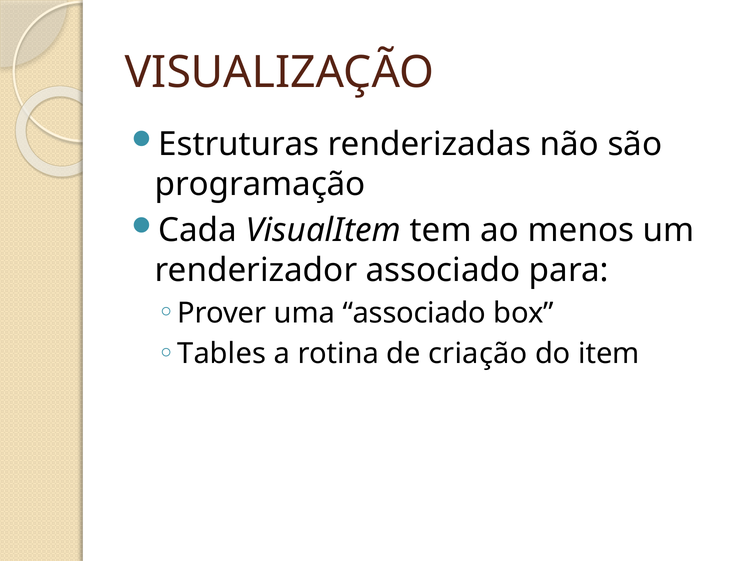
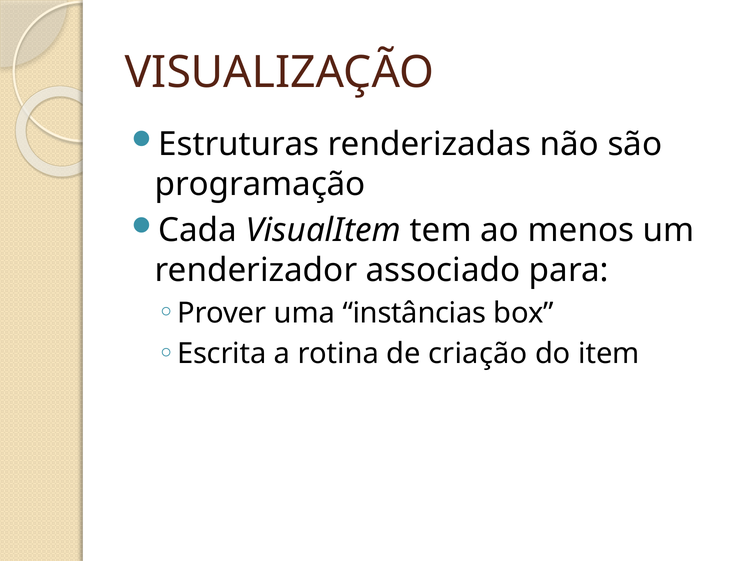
uma associado: associado -> instâncias (414, 313)
Tables: Tables -> Escrita (222, 354)
